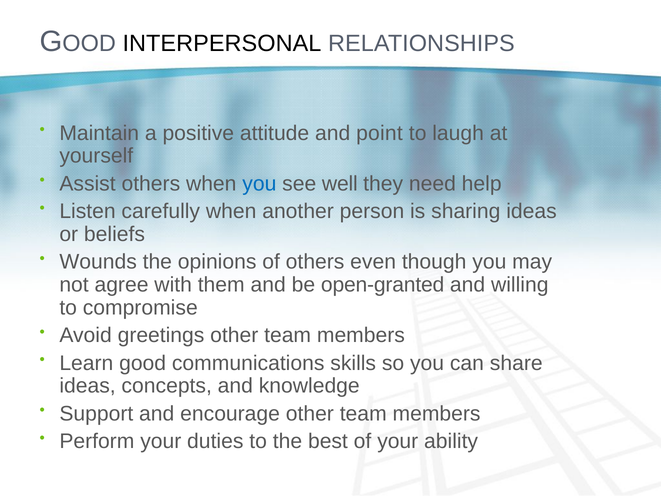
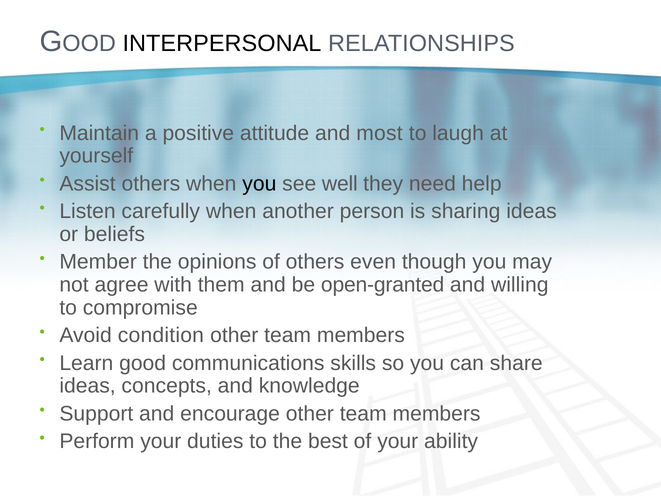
point: point -> most (379, 133)
you colour: blue -> black (259, 184)
Wounds: Wounds -> Member (98, 262)
greetings: greetings -> condition (161, 335)
